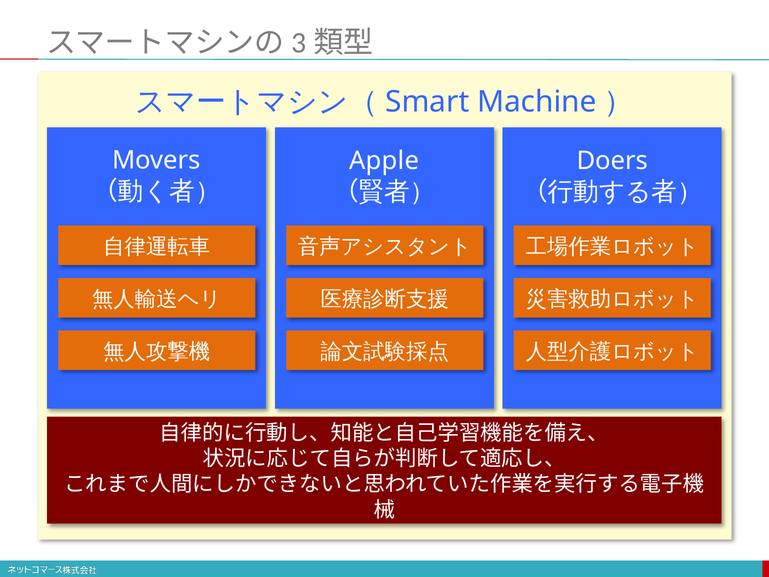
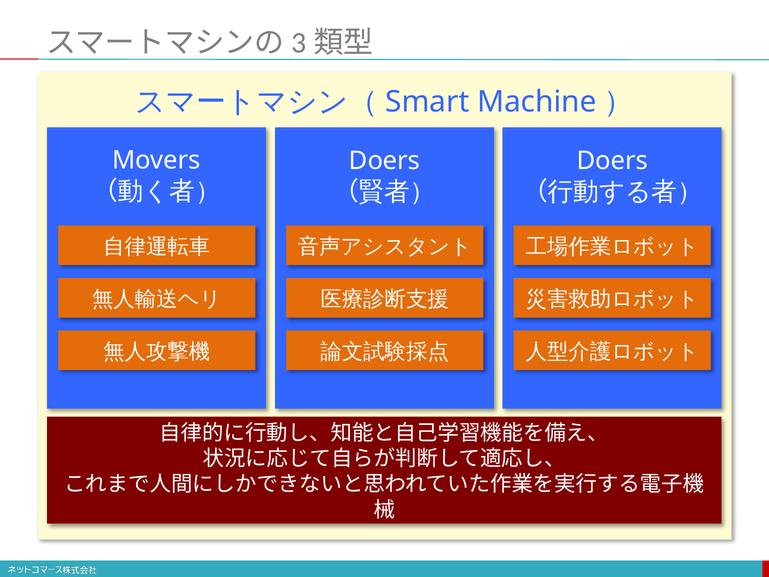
Apple: Apple -> Doers (384, 161)
